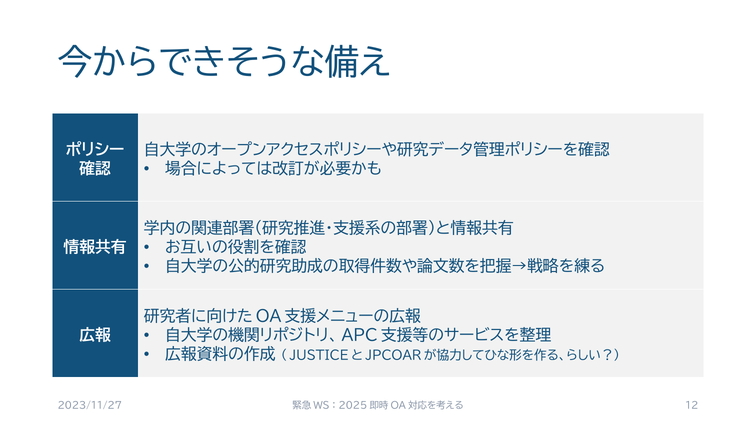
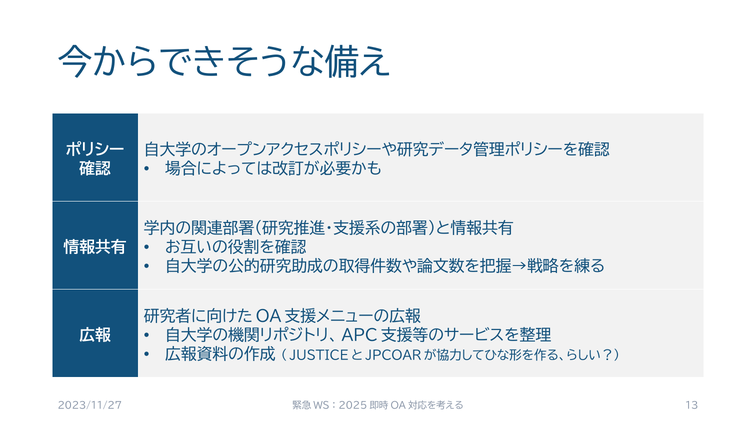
12: 12 -> 13 (692, 406)
